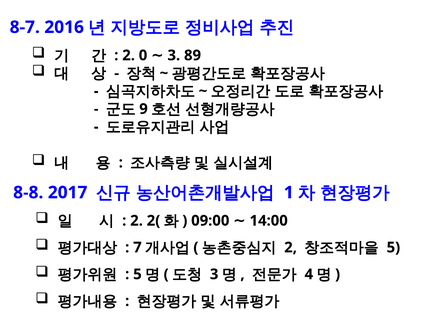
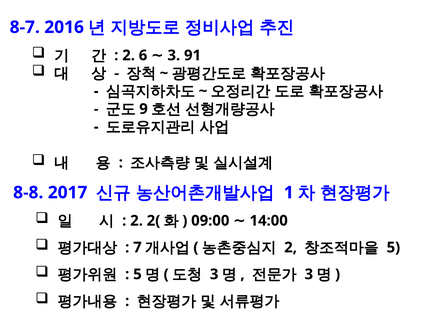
0: 0 -> 6 (143, 55)
89: 89 -> 91 (193, 55)
4: 4 -> 3 (309, 274)
